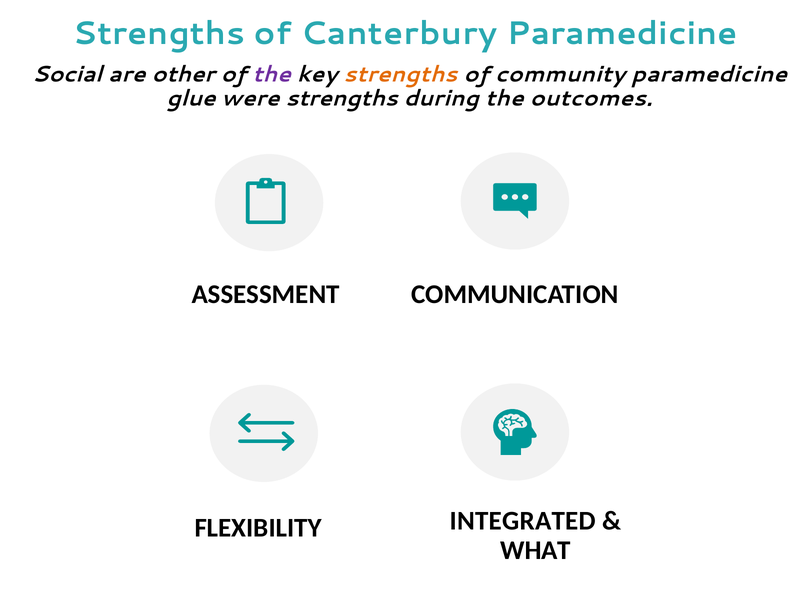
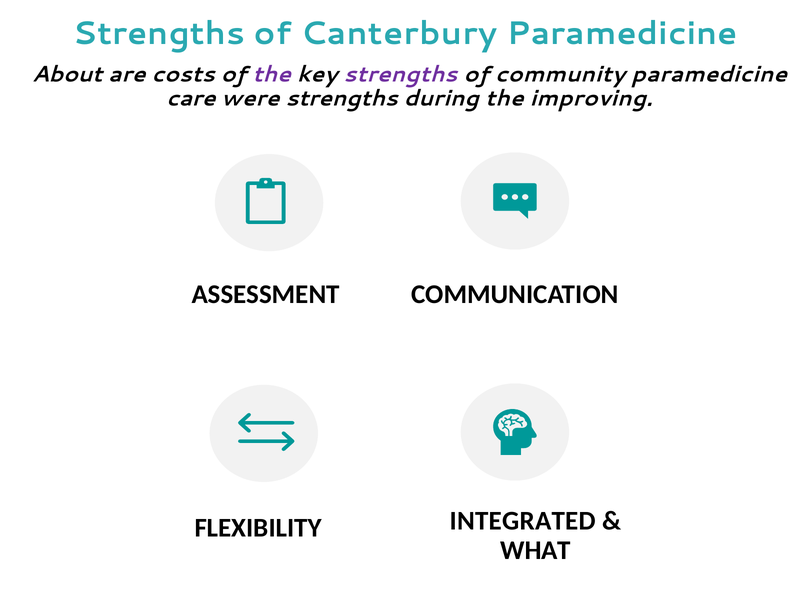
Social: Social -> About (67, 74)
other: other -> costs (183, 74)
strengths colour: orange -> purple (401, 74)
glue: glue -> care (191, 99)
outcomes: outcomes -> improving (591, 99)
